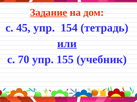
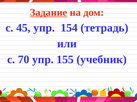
или underline: present -> none (67, 44)
